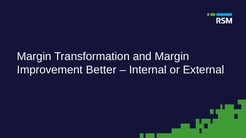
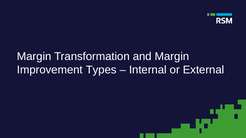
Better: Better -> Types (101, 70)
